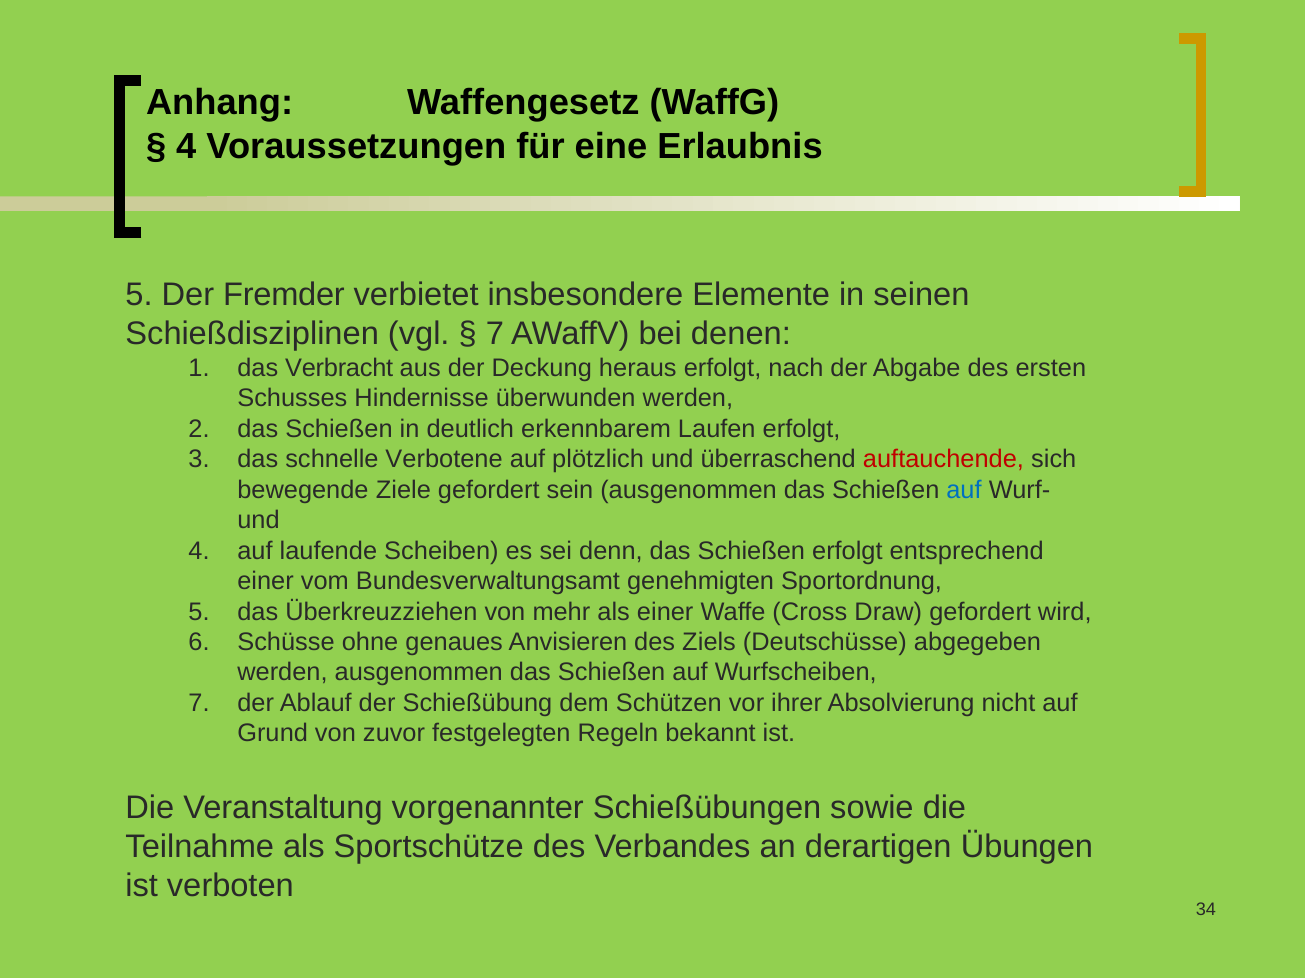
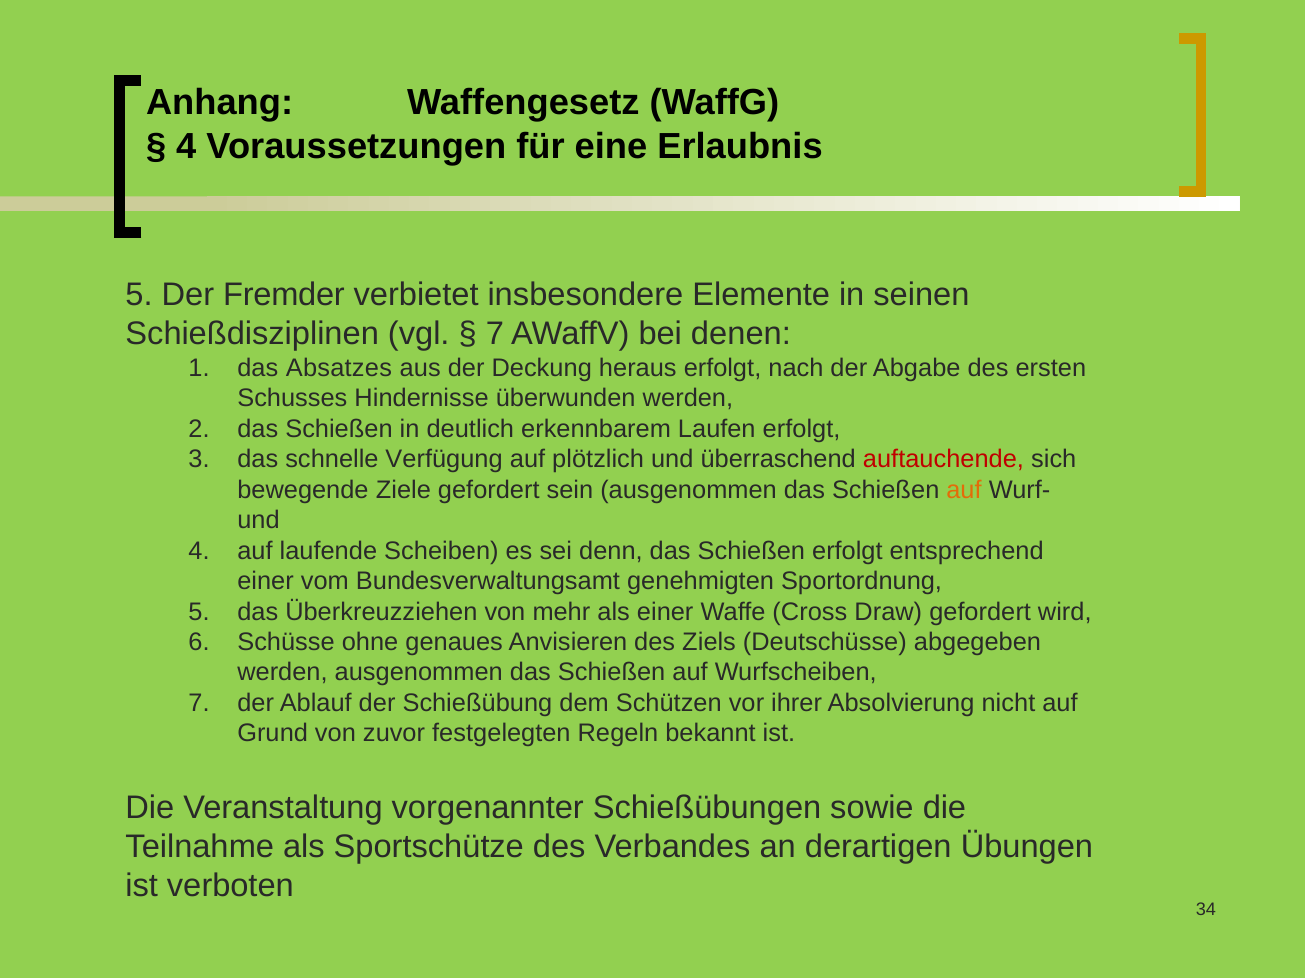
Verbracht: Verbracht -> Absatzes (339, 368)
Verbotene: Verbotene -> Verfügung (444, 460)
auf colour: blue -> orange (964, 490)
